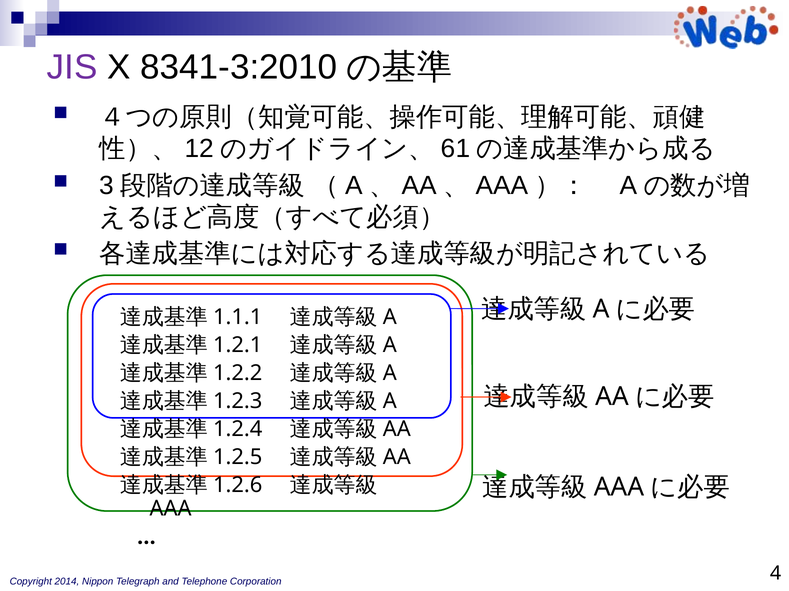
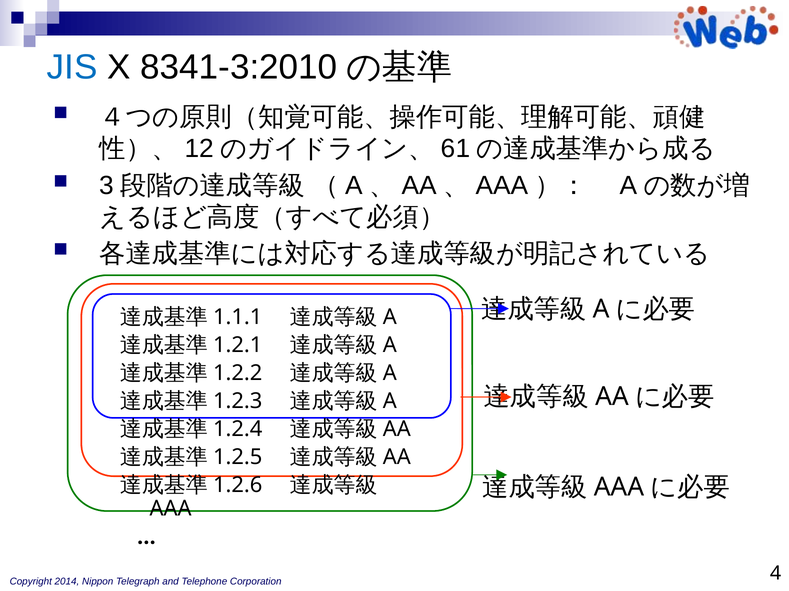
JIS colour: purple -> blue (72, 67)
